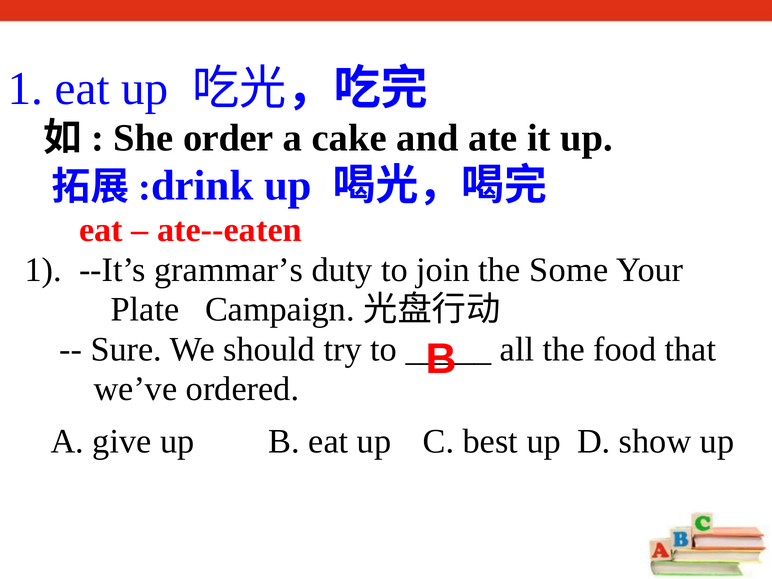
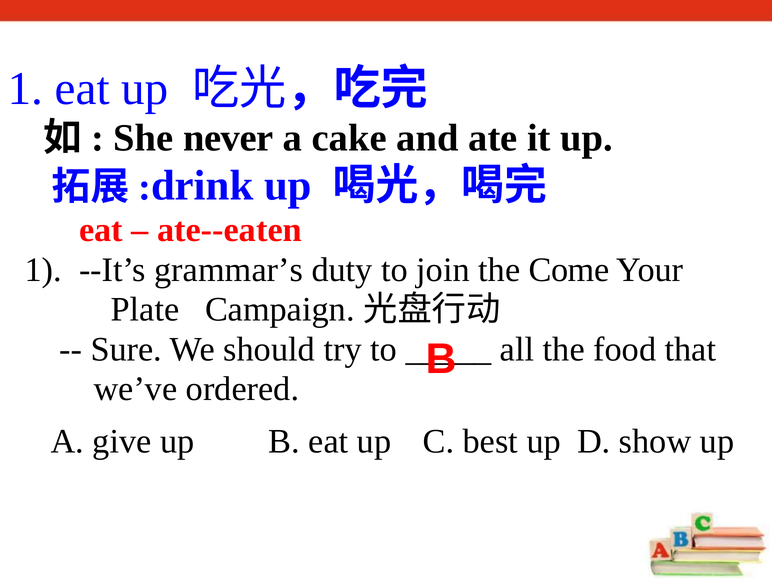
order: order -> never (228, 138)
Some: Some -> Come (569, 270)
